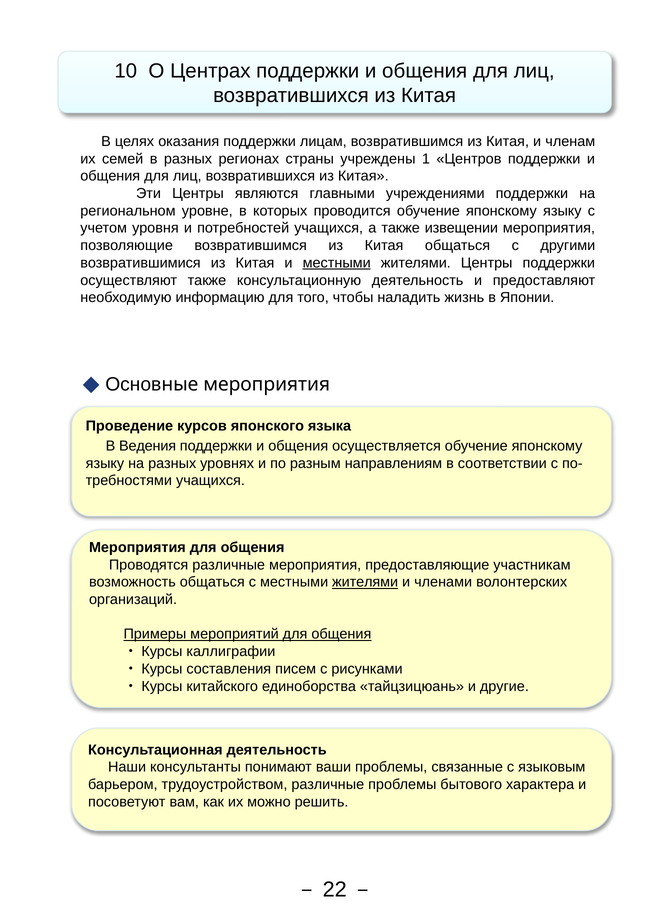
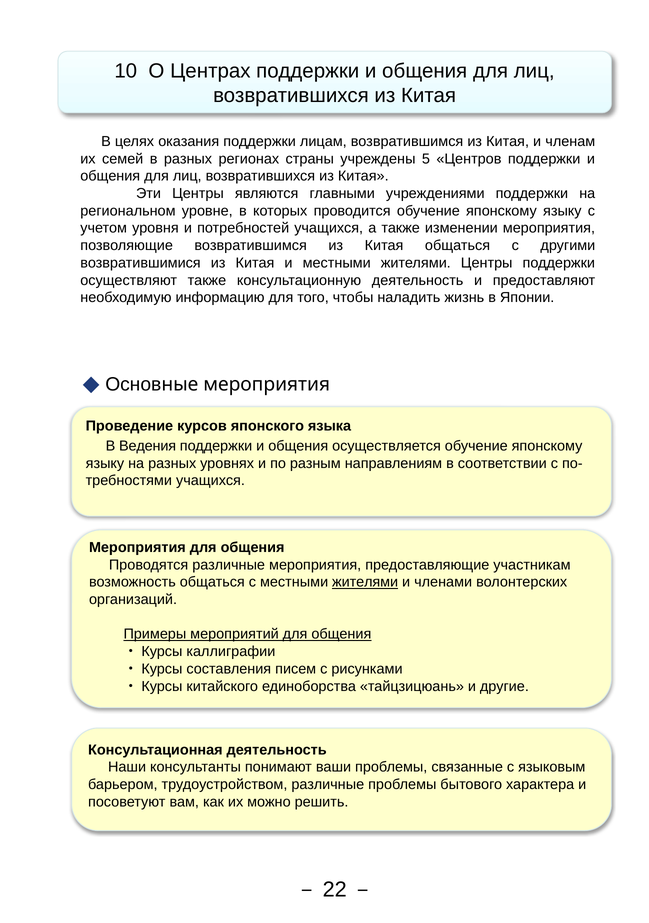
1: 1 -> 5 (426, 159)
извещении: извещении -> изменении (461, 228)
местными underline: present -> none (337, 263)
